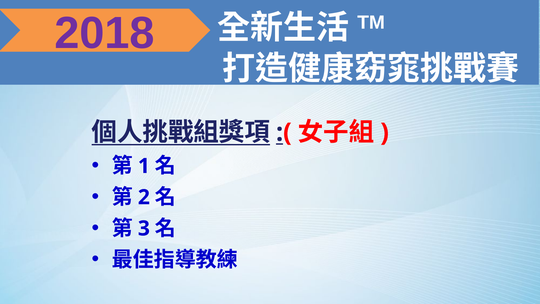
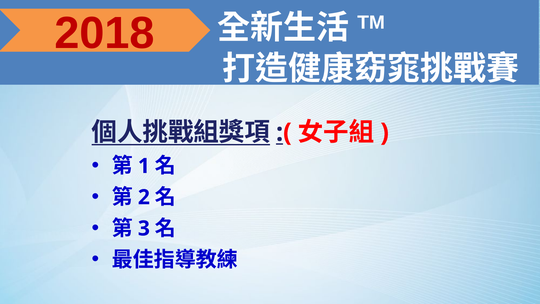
2018 colour: purple -> red (105, 33)
